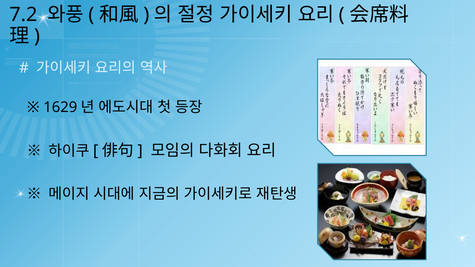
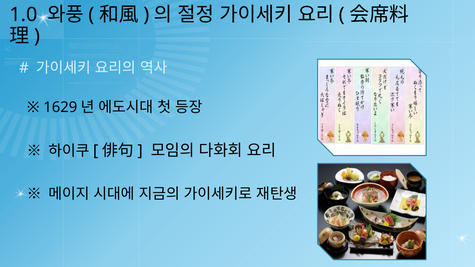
7.2: 7.2 -> 1.0 (24, 15)
